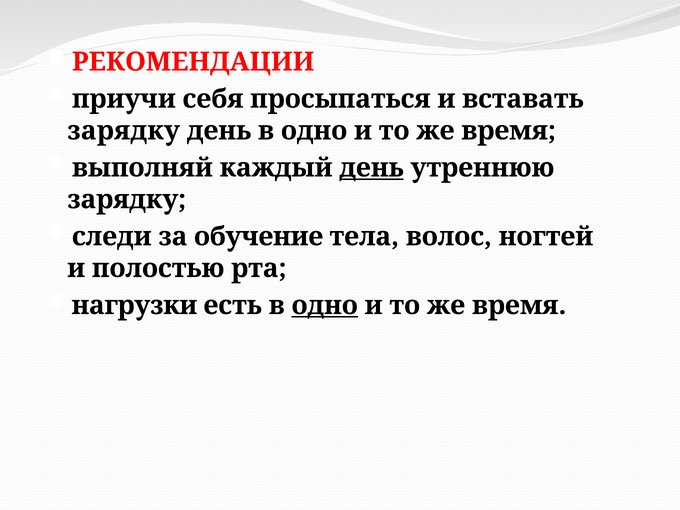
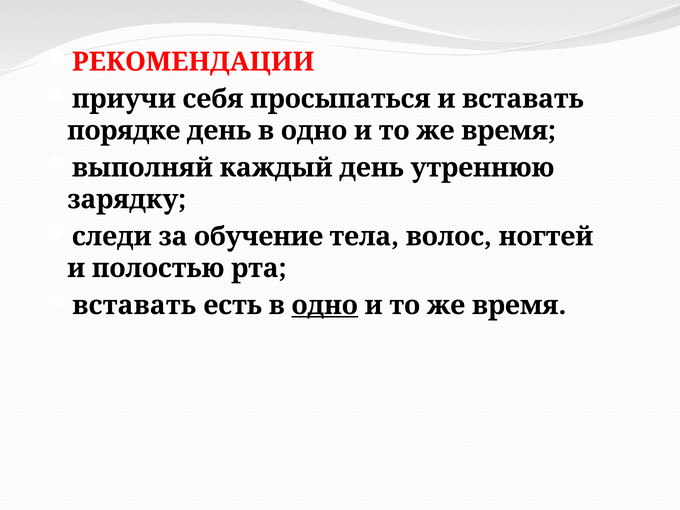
зарядку: зарядку -> порядке (124, 131)
день underline: present -> none (372, 168)
нагрузки: нагрузки -> вставать (134, 305)
